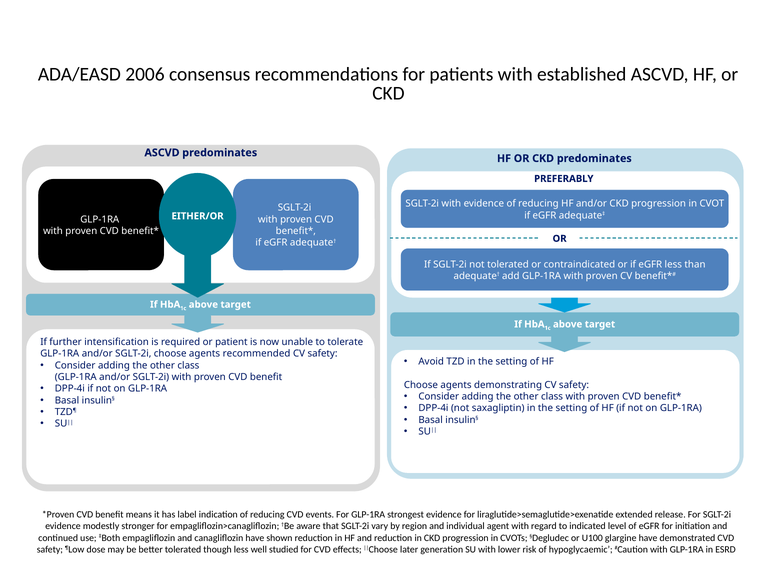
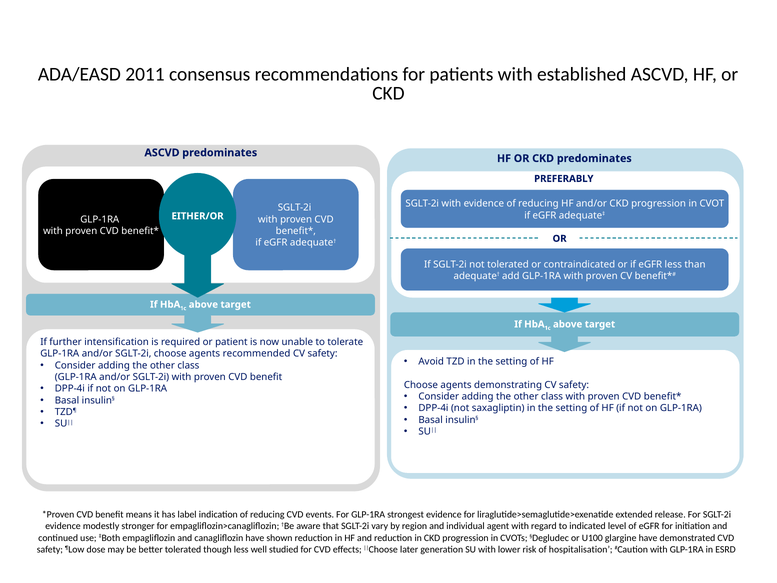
2006: 2006 -> 2011 (145, 75)
hypoglycaemic: hypoglycaemic -> hospitalisation (581, 549)
